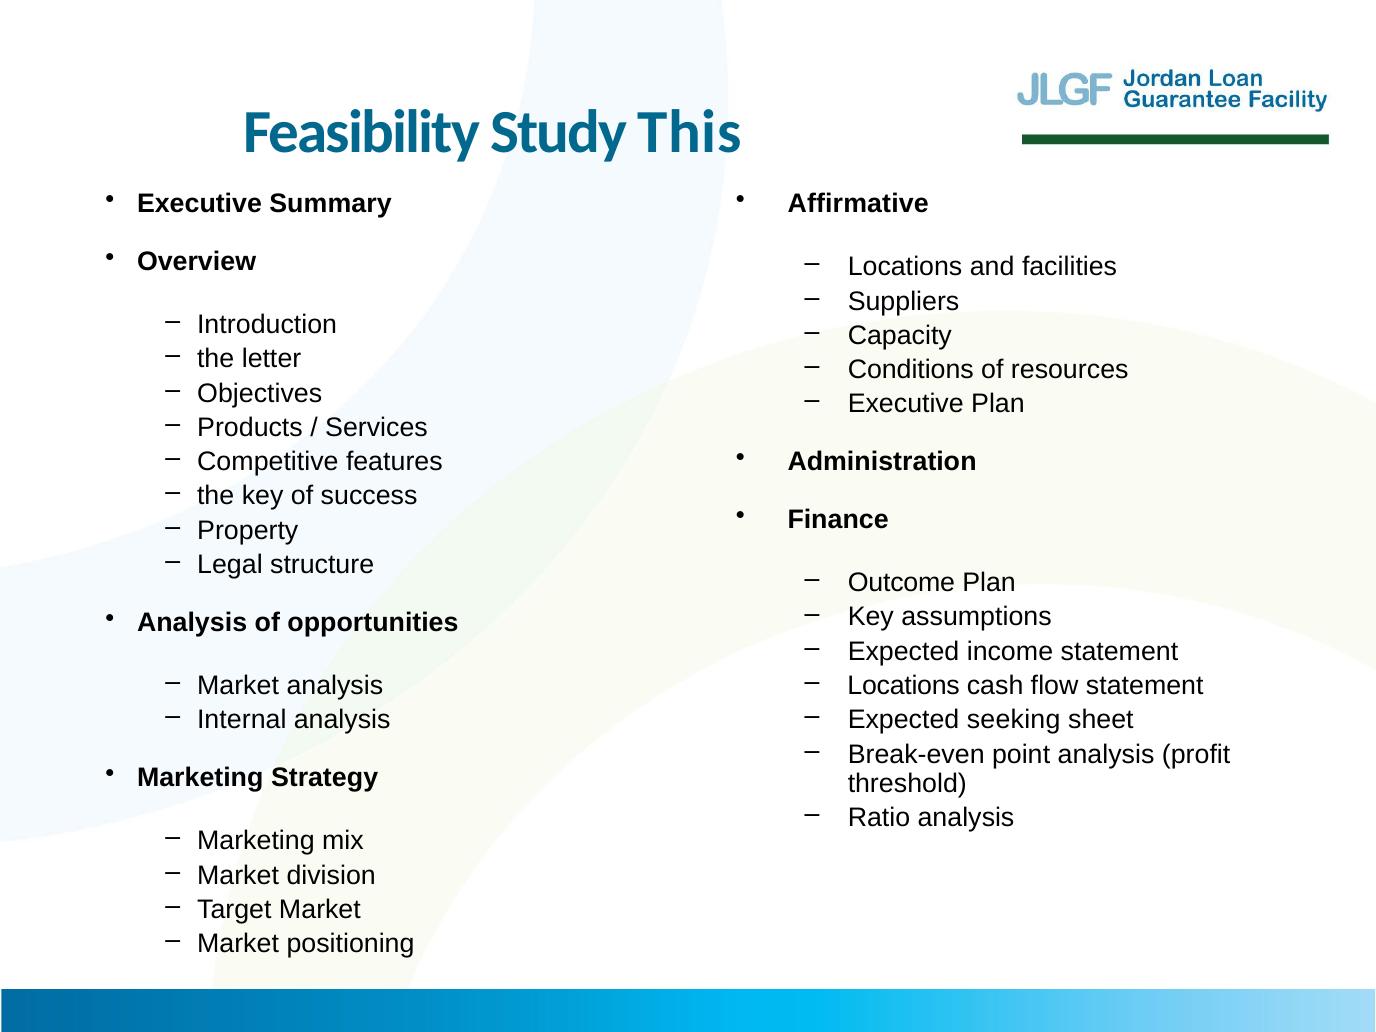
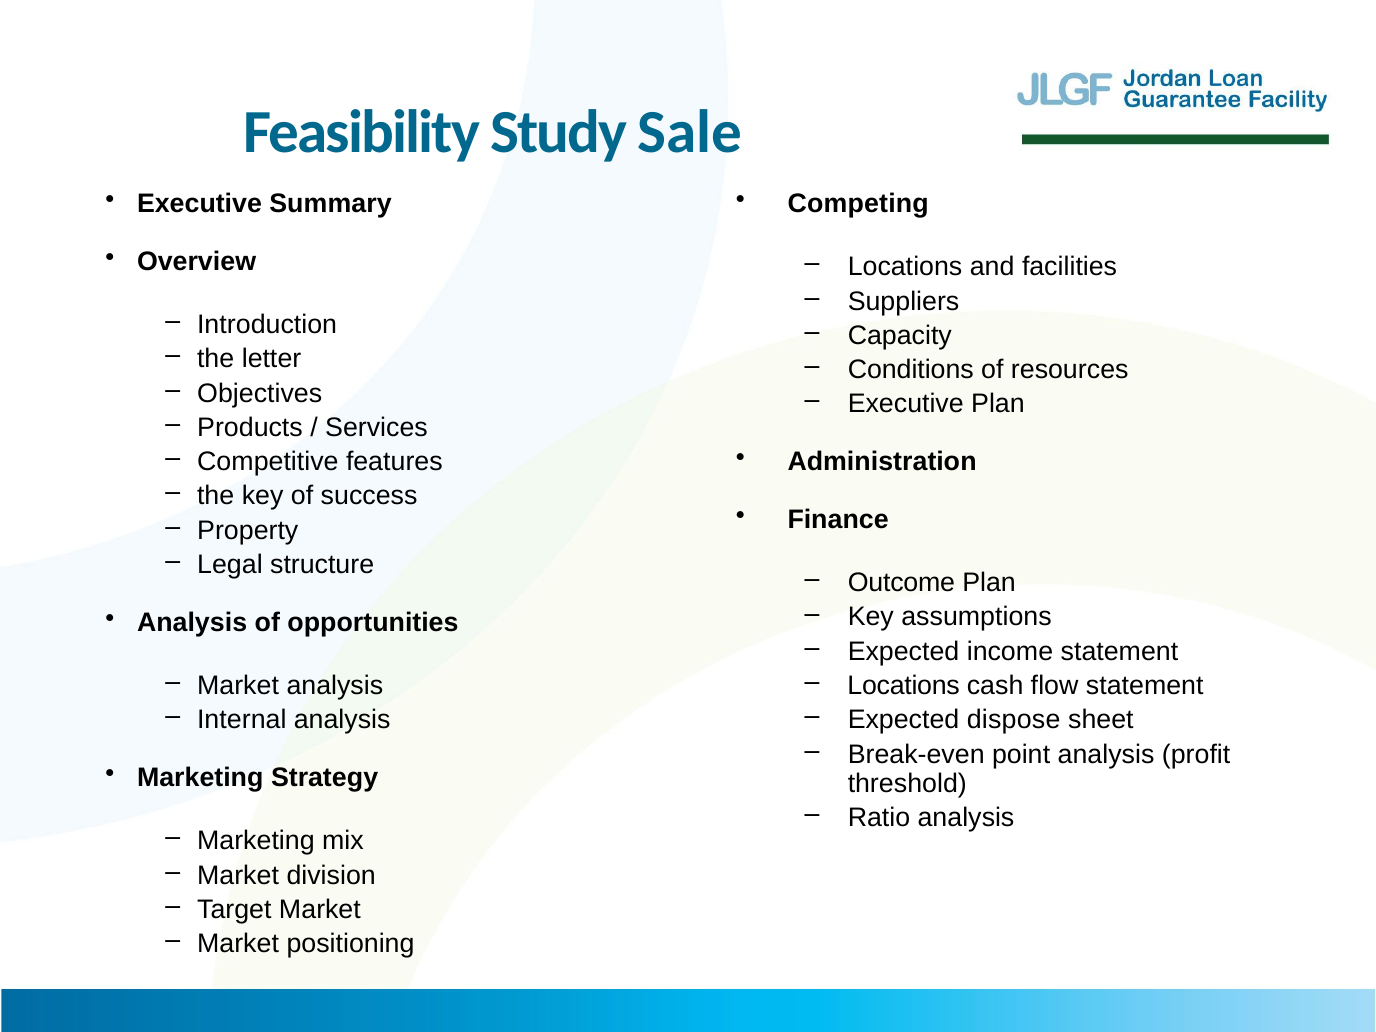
This: This -> Sale (690, 133)
Affirmative: Affirmative -> Competing (858, 204)
seeking: seeking -> dispose (1014, 720)
